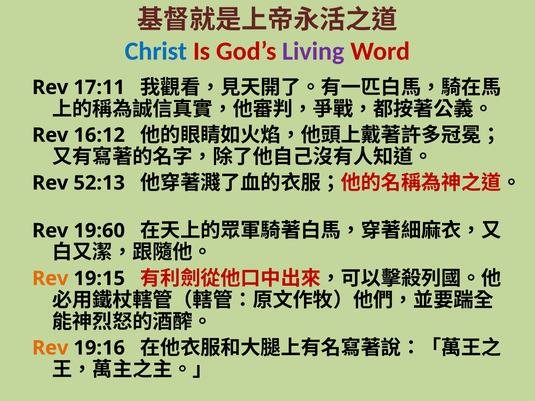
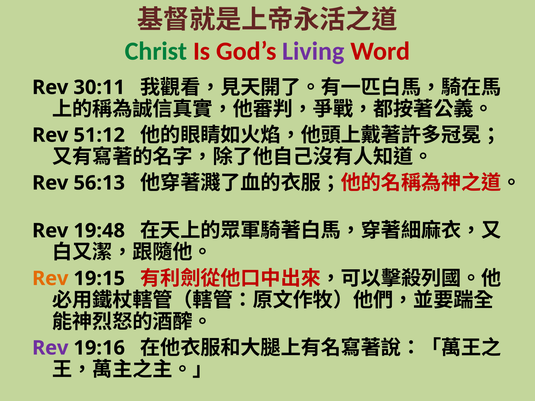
Christ colour: blue -> green (156, 51)
17:11: 17:11 -> 30:11 (99, 87)
16:12: 16:12 -> 51:12 (99, 135)
52:13: 52:13 -> 56:13 (99, 183)
19:60: 19:60 -> 19:48 (99, 231)
Rev colour: orange -> purple (50, 348)
